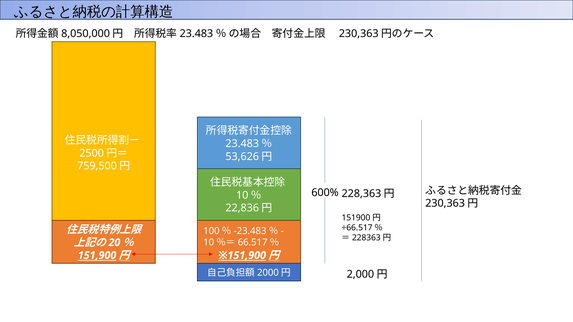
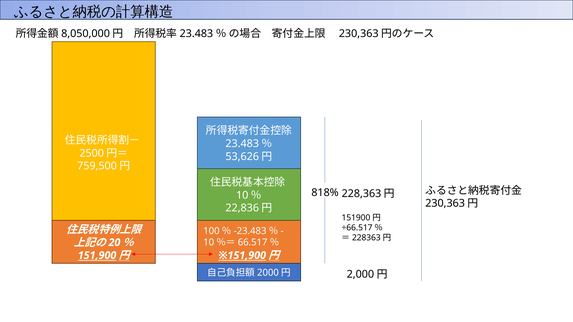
600%: 600% -> 818% (325, 193)
